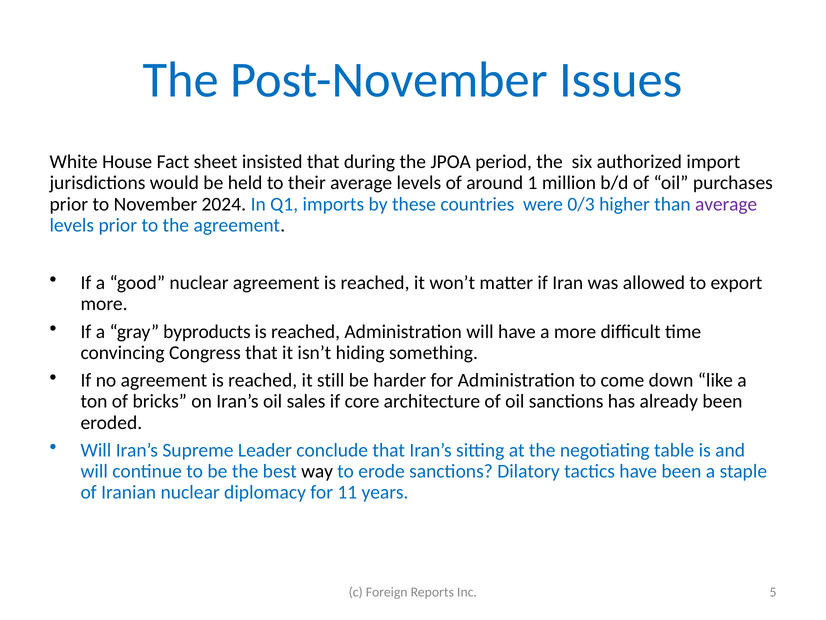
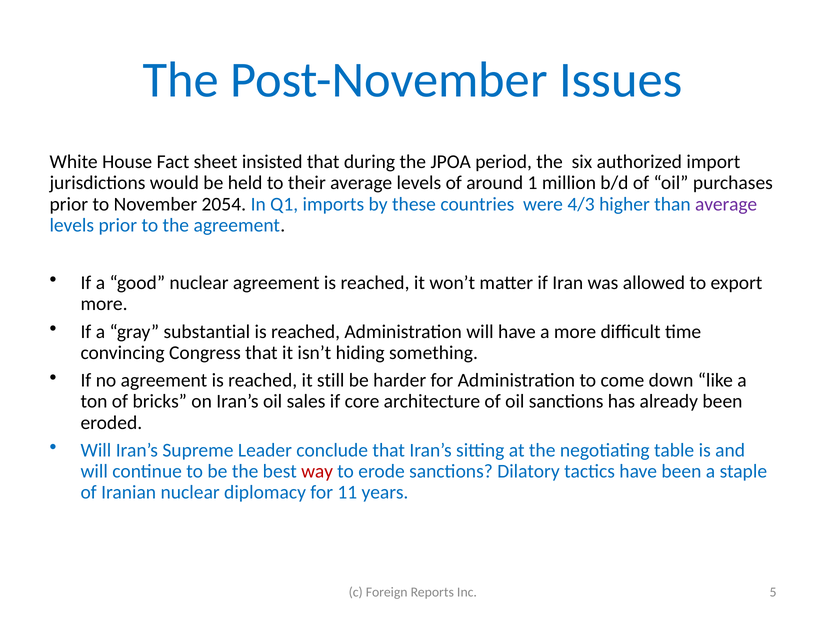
2024: 2024 -> 2054 (224, 204)
0/3: 0/3 -> 4/3 (581, 204)
byproducts: byproducts -> substantial (207, 331)
way colour: black -> red (317, 471)
